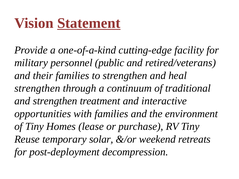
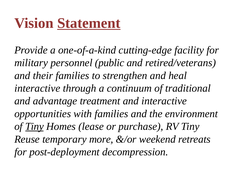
strengthen: strengthen -> interactive (37, 88)
and strengthen: strengthen -> advantage (55, 101)
Tiny underline: none -> present (34, 127)
solar: solar -> more (101, 139)
